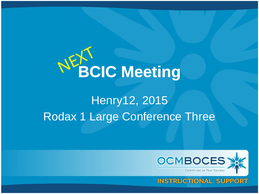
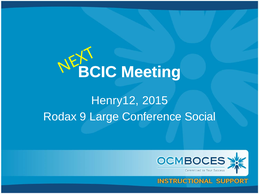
1: 1 -> 9 (83, 117)
Three: Three -> Social (200, 117)
